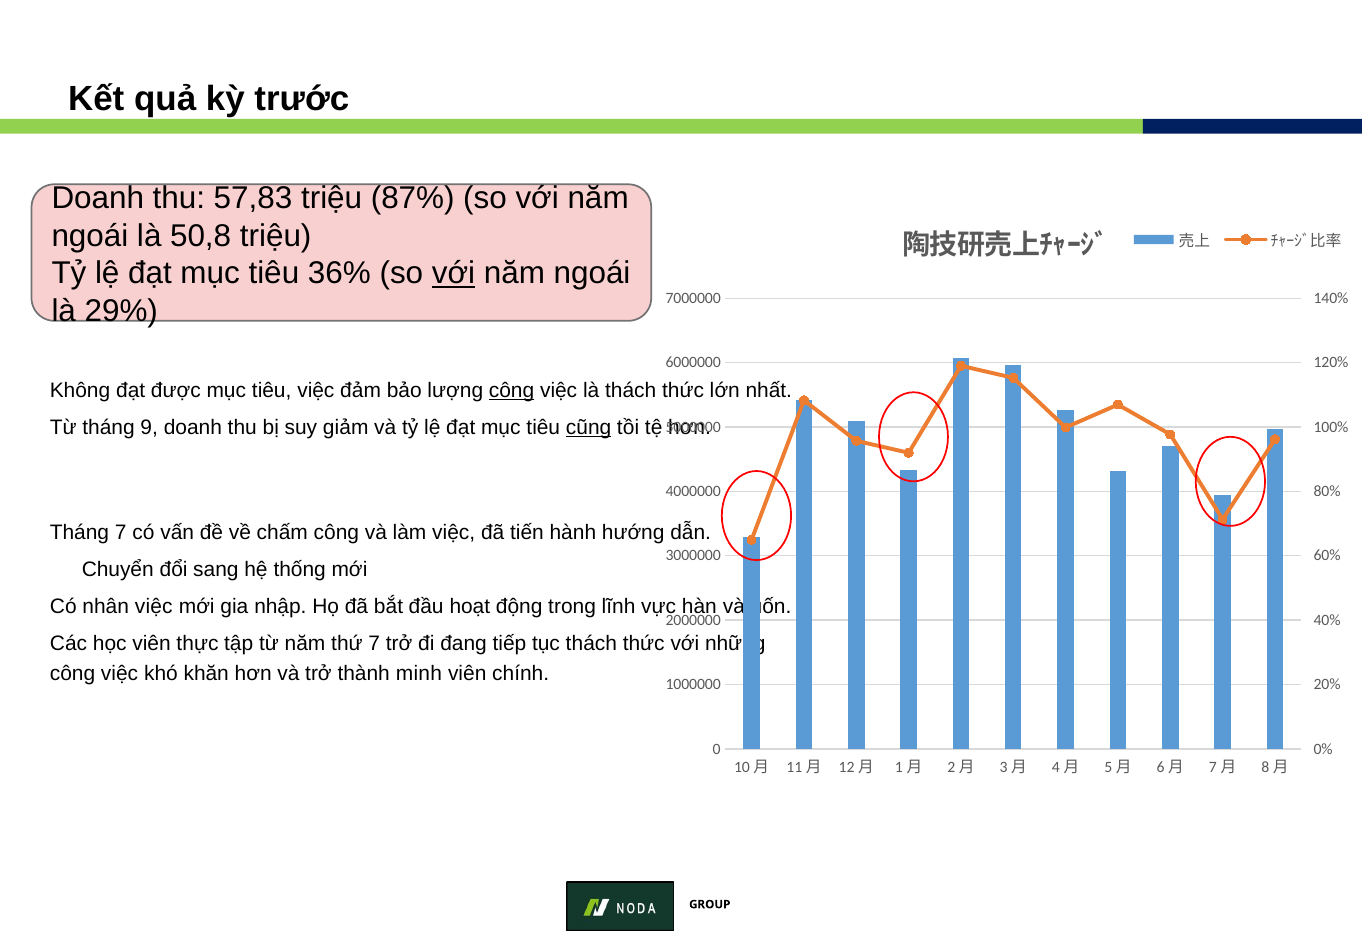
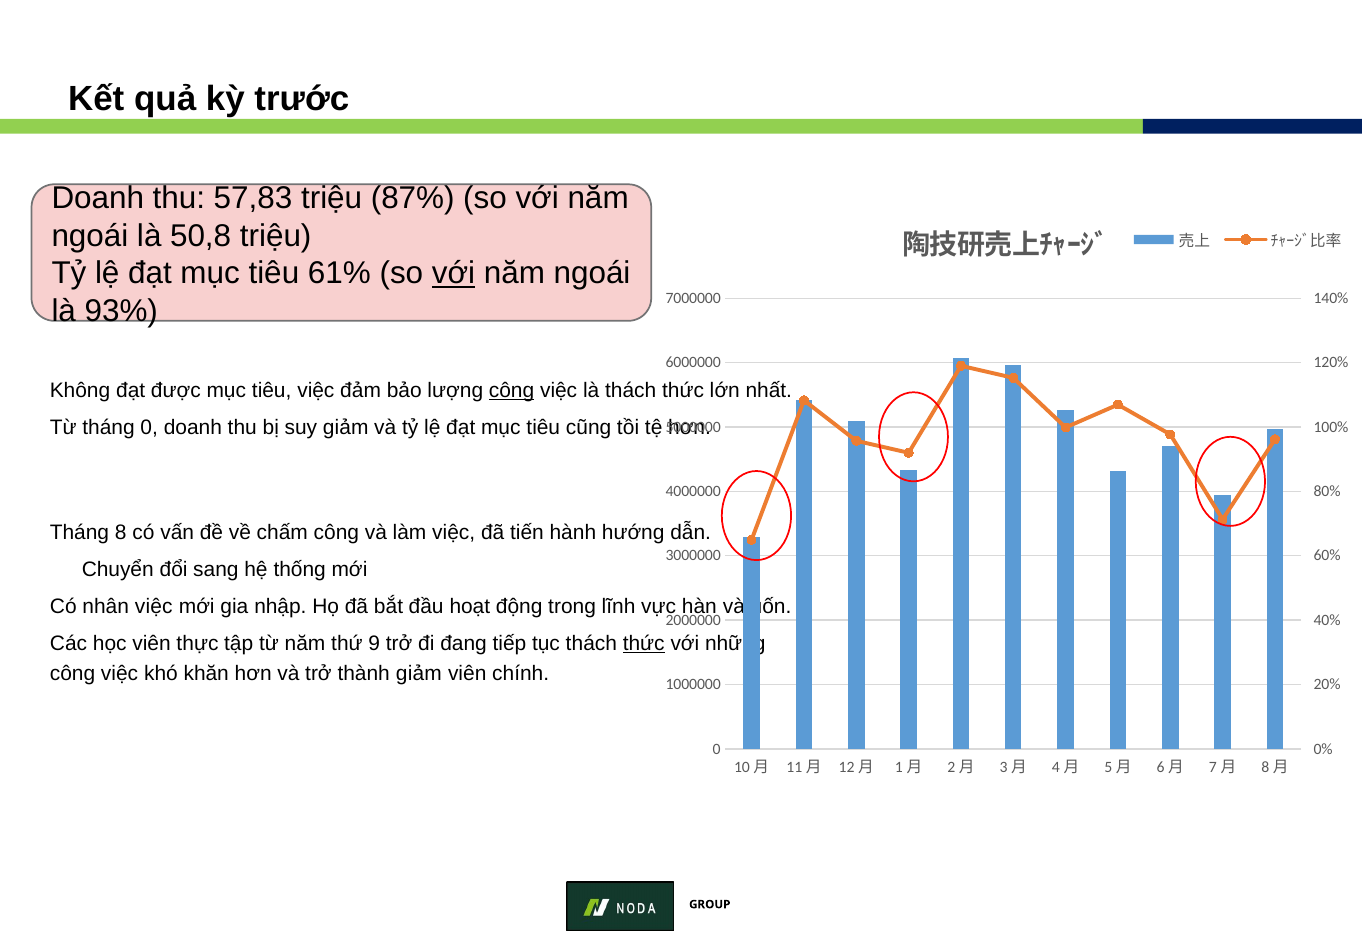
36%: 36% -> 61% (339, 274)
29%: 29% -> 93% (121, 311)
tháng 9: 9 -> 0 (149, 428)
cũng underline: present -> none (589, 428)
Tháng 7: 7 -> 8 (121, 532)
thứ 7: 7 -> 9 (374, 644)
thức underline: none -> present (644, 644)
thành minh: minh -> giảm (419, 674)
